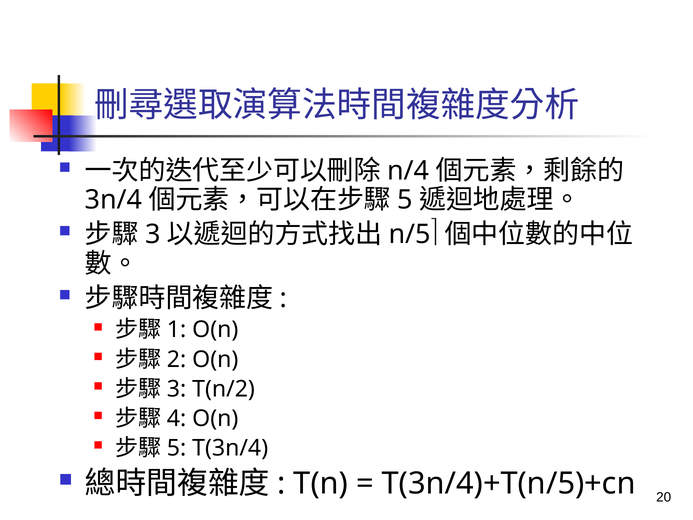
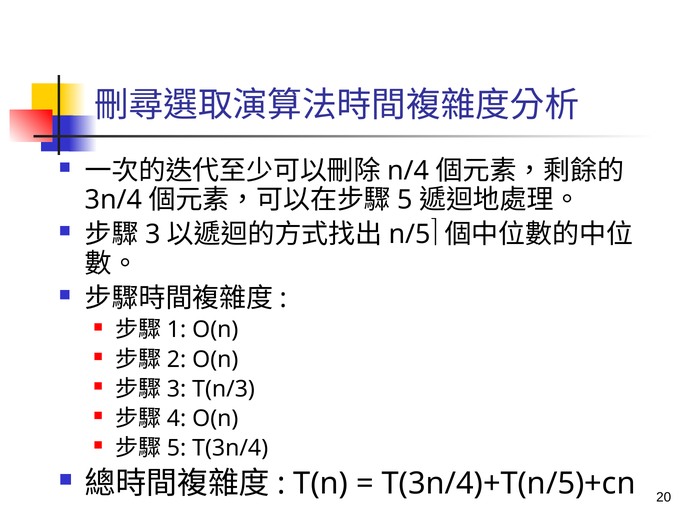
T(n/2: T(n/2 -> T(n/3 (224, 389)
